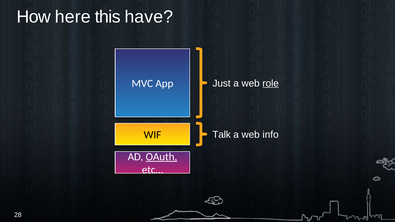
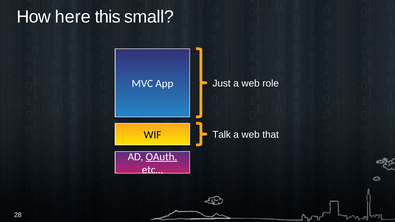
have: have -> small (149, 17)
role underline: present -> none (271, 83)
info: info -> that (271, 135)
